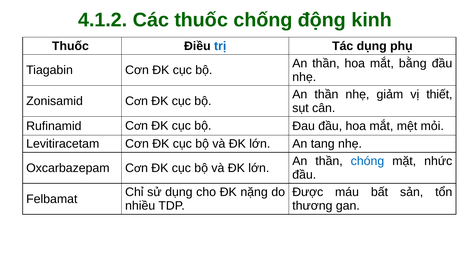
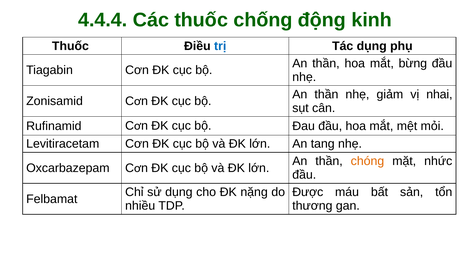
4.1.2: 4.1.2 -> 4.4.4 (103, 20)
bằng: bằng -> bừng (413, 63)
thiết: thiết -> nhai (439, 94)
chóng colour: blue -> orange (367, 161)
